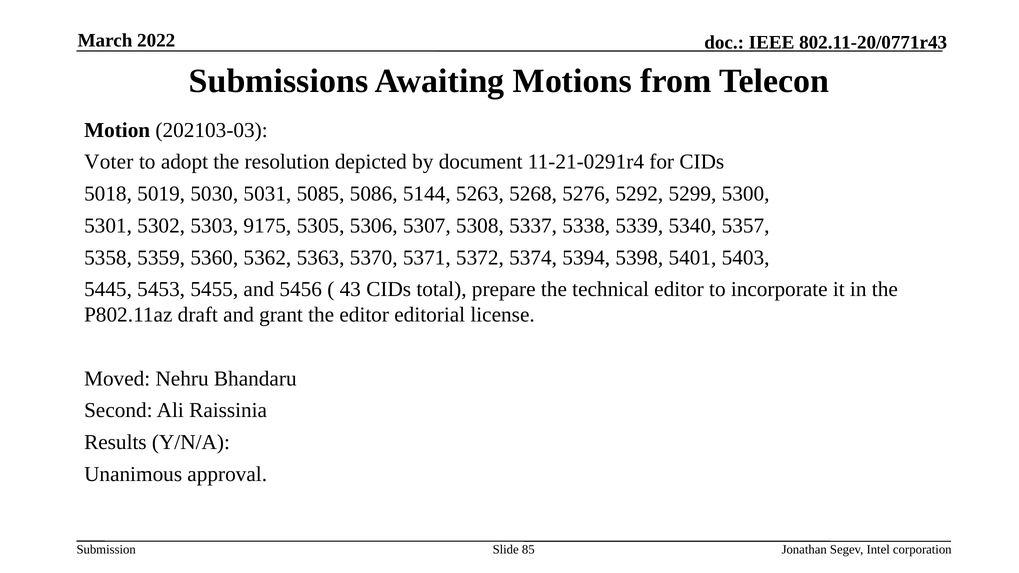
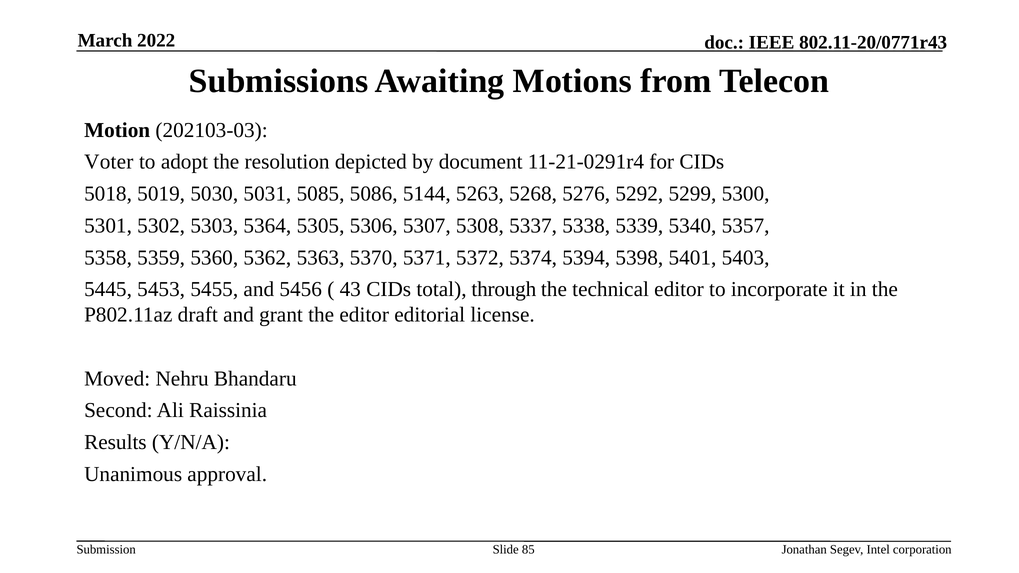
9175: 9175 -> 5364 (267, 226)
prepare: prepare -> through (504, 289)
